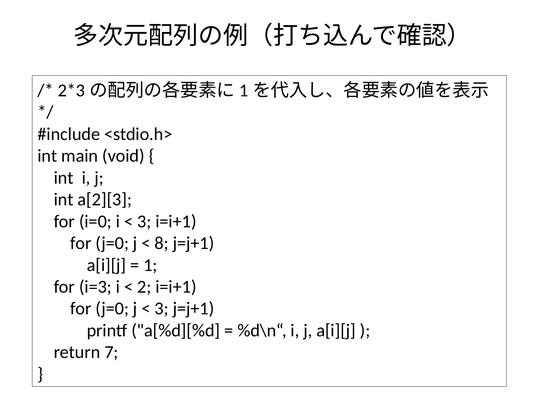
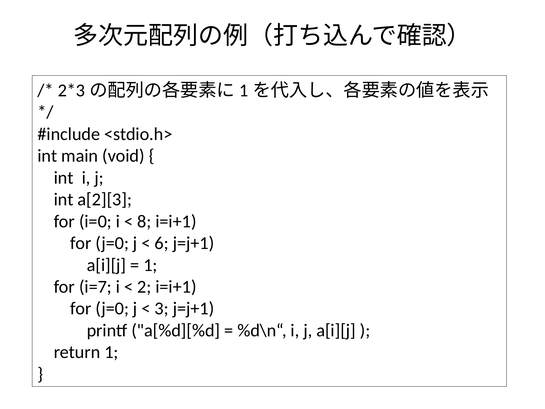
3: 3 -> 8 (144, 221)
8: 8 -> 6 (162, 243)
i=3: i=3 -> i=7 (95, 287)
return 7: 7 -> 1 (111, 352)
